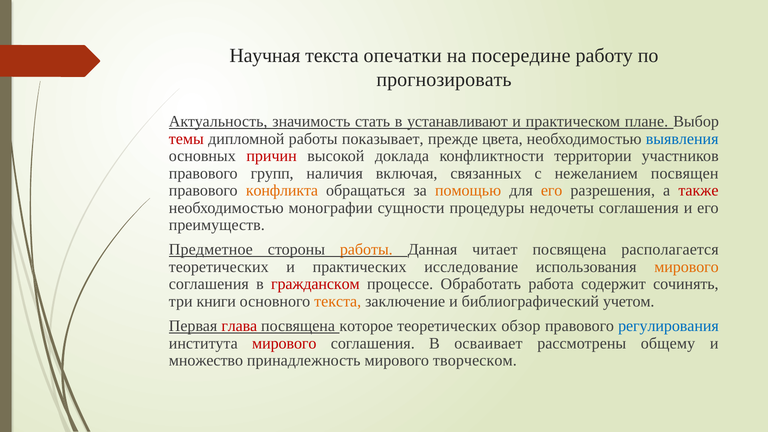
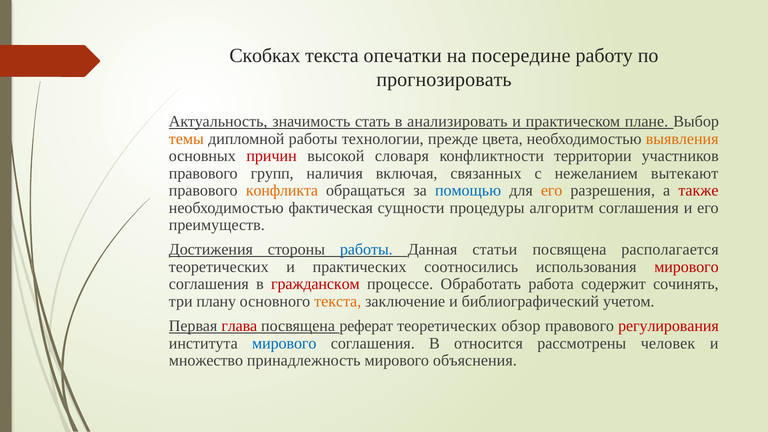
Научная: Научная -> Скобках (265, 56)
устанавливают: устанавливают -> анализировать (457, 121)
темы colour: red -> orange (186, 139)
показывает: показывает -> технологии (383, 139)
выявления colour: blue -> orange (682, 139)
доклада: доклада -> словаря (402, 156)
посвящен: посвящен -> вытекают (685, 173)
помощью colour: orange -> blue (468, 191)
монографии: монографии -> фактическая (331, 208)
недочеты: недочеты -> алгоритм (562, 208)
Предметное: Предметное -> Достижения (211, 250)
работы colour: orange -> blue (366, 250)
читает: читает -> статьи (495, 250)
исследование: исследование -> соотносились (471, 267)
мирового colour: orange -> red (686, 267)
книги: книги -> плану (216, 301)
которое: которое -> реферат (366, 326)
регулирования colour: blue -> red (668, 326)
мирового colour: red -> blue (284, 343)
осваивает: осваивает -> относится (488, 343)
общему: общему -> человек (668, 343)
творческом: творческом -> объяснения (475, 360)
